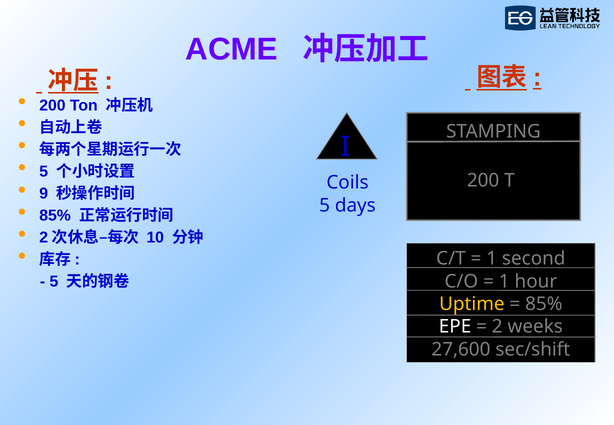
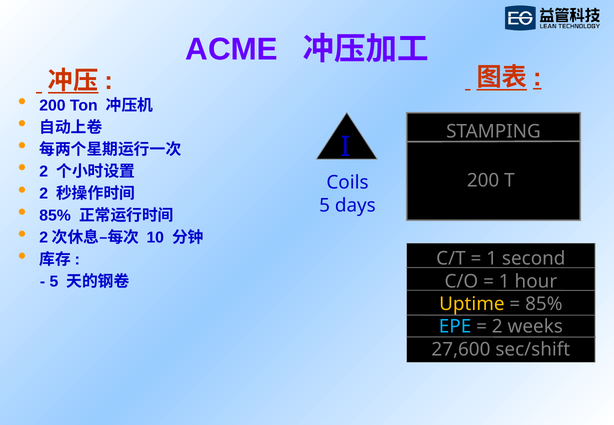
5: 5 -> 2 (44, 172)
9: 9 -> 2 (44, 194)
EPE colour: white -> light blue (455, 327)
